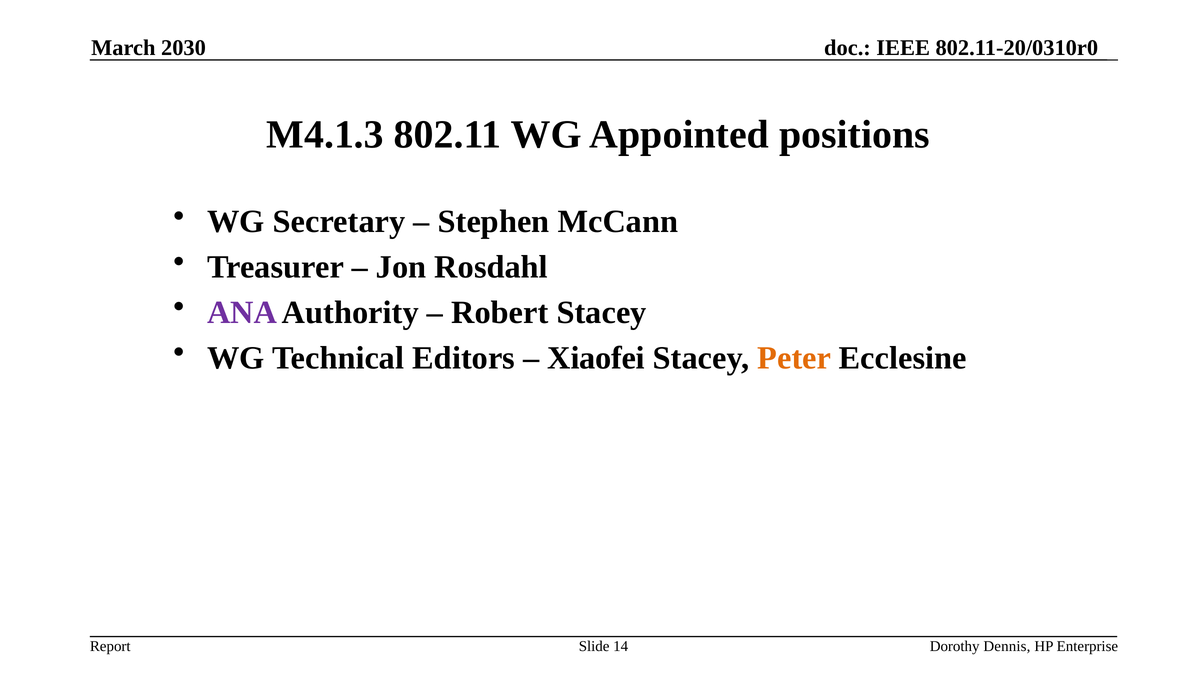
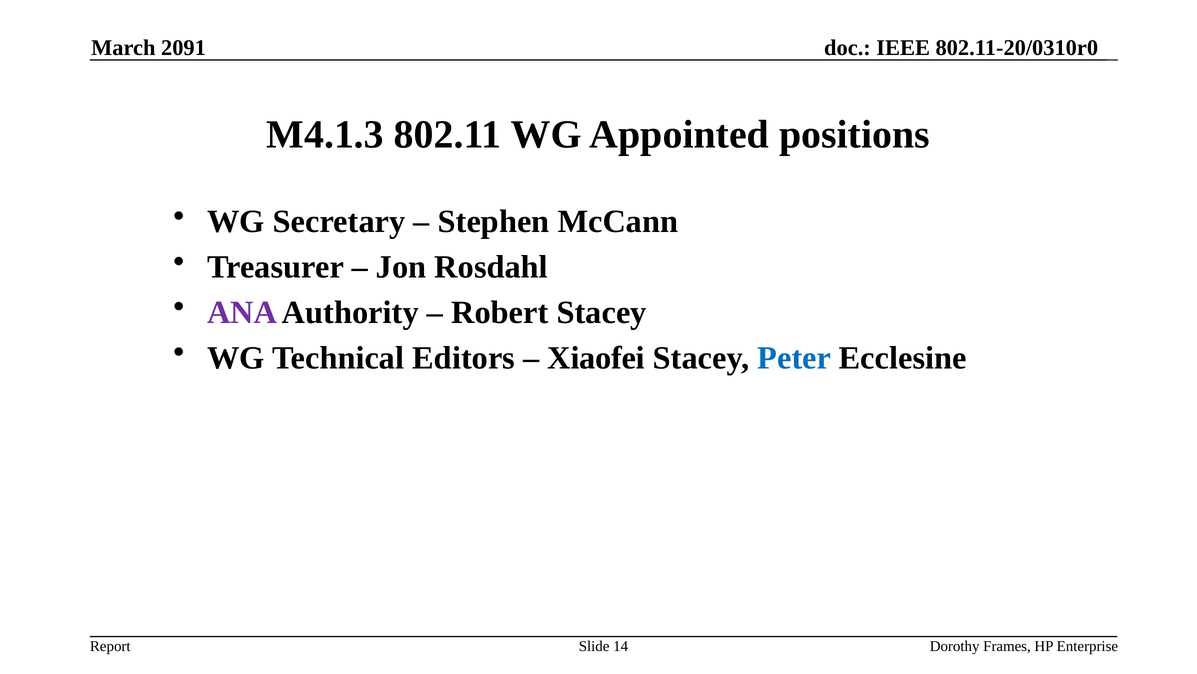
2030: 2030 -> 2091 (183, 48)
Peter colour: orange -> blue (794, 358)
Dennis: Dennis -> Frames (1007, 646)
